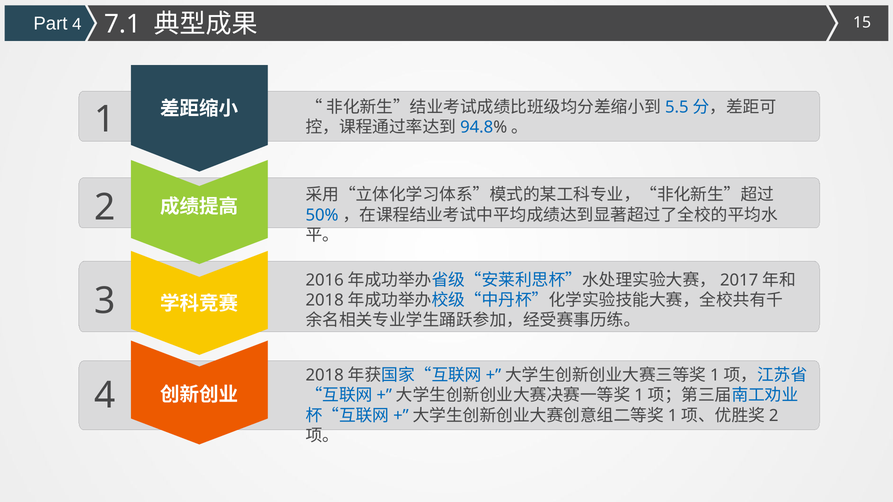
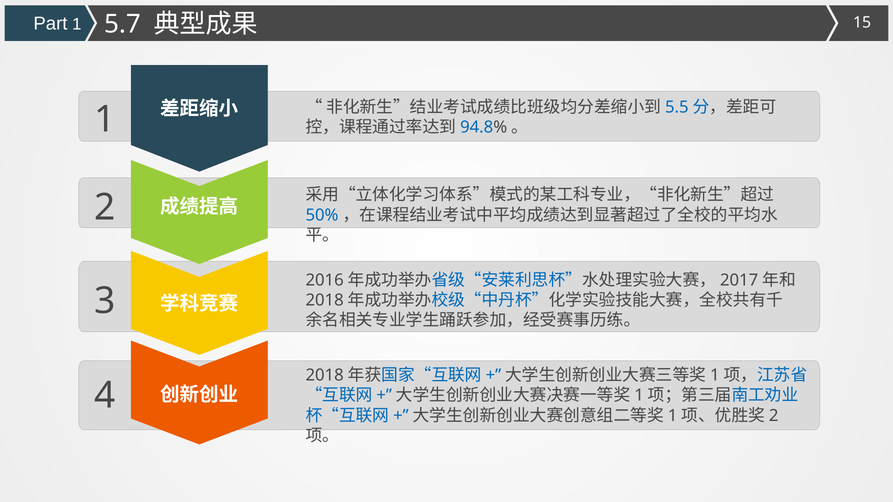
Part 4: 4 -> 1 (77, 24)
7.1: 7.1 -> 5.7 (122, 24)
